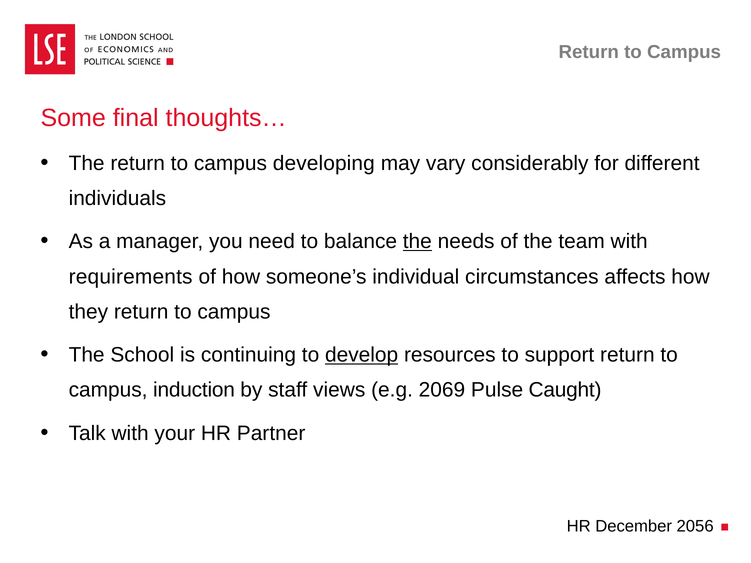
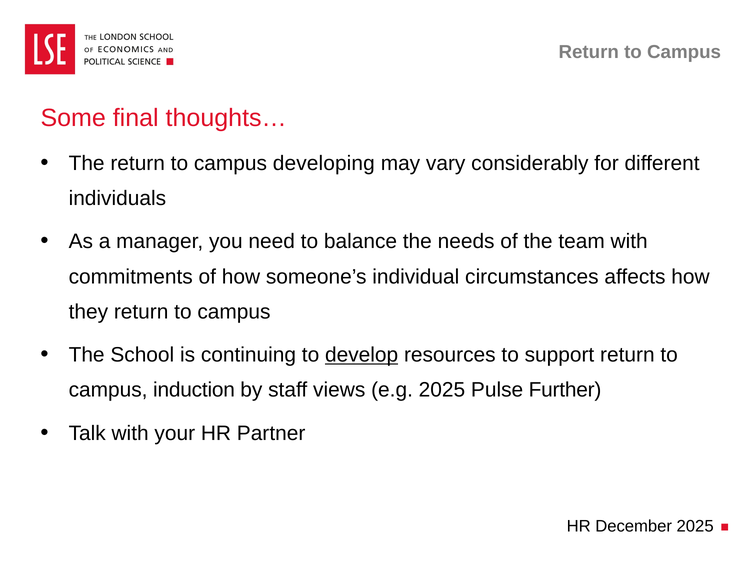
the underline: present -> none (417, 242)
requirements: requirements -> commitments (131, 277)
e.g 2069: 2069 -> 2025 (442, 390)
Caught: Caught -> Further (565, 390)
December 2056: 2056 -> 2025 (695, 527)
